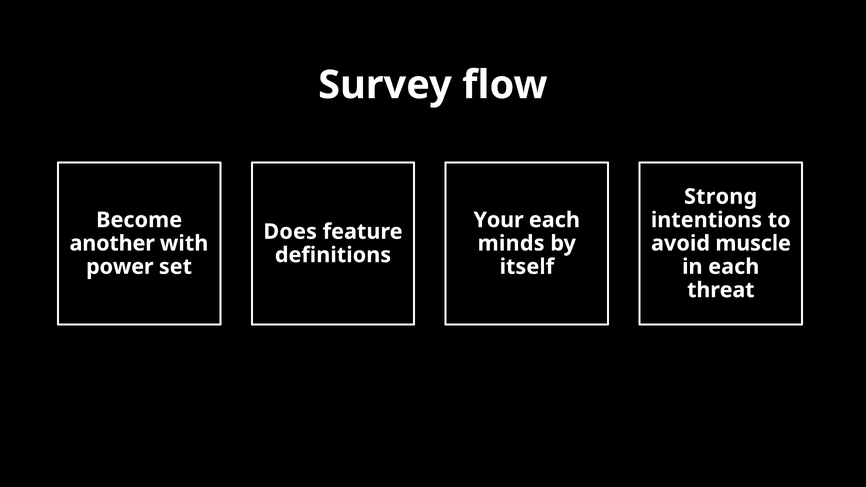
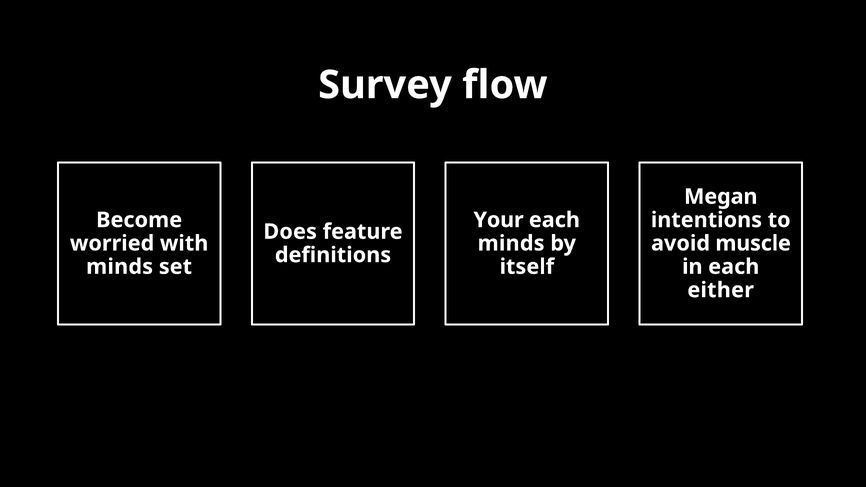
Strong: Strong -> Megan (721, 197)
another: another -> worried (112, 243)
power: power -> minds (120, 267)
threat: threat -> either (721, 290)
